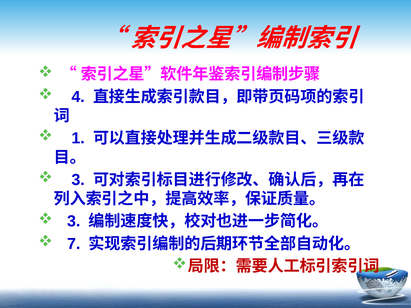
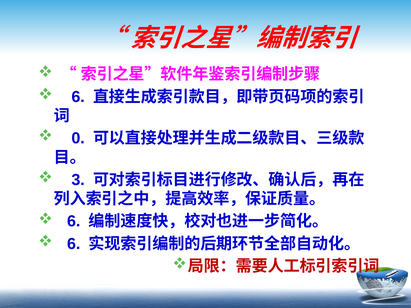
4: 4 -> 6 (78, 97)
1: 1 -> 0 (78, 138)
3: 3 -> 6 (74, 222)
7: 7 -> 6 (74, 244)
